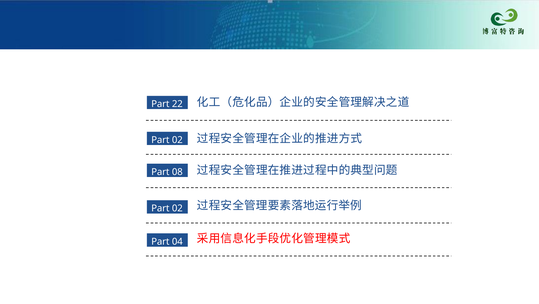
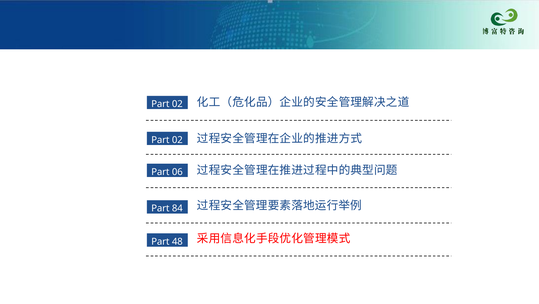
22: 22 -> 02 (177, 104)
08: 08 -> 06 (177, 172)
02: 02 -> 84 (177, 208)
04: 04 -> 48 (177, 241)
